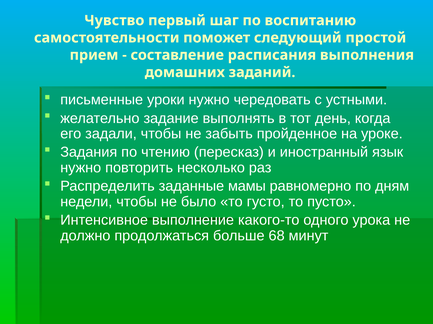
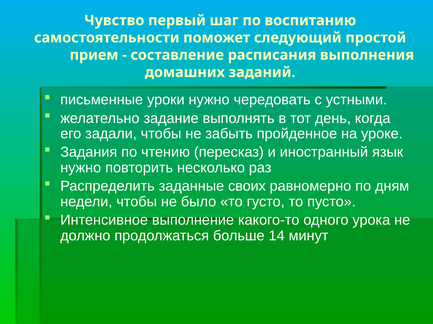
мамы: мамы -> своих (247, 187)
68: 68 -> 14 (277, 236)
